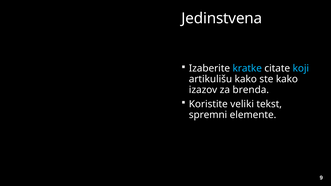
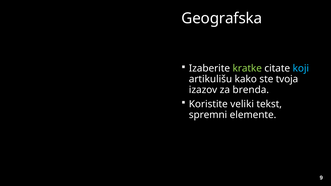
Jedinstvena: Jedinstvena -> Geografska (222, 18)
kratke colour: light blue -> light green (247, 69)
ste kako: kako -> tvoja (287, 79)
